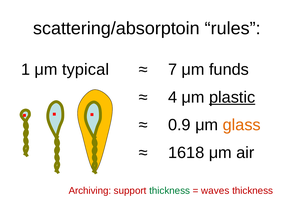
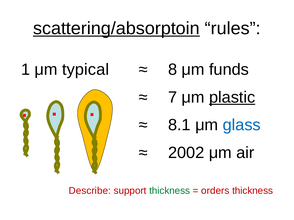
scattering/absorptoin underline: none -> present (116, 28)
7: 7 -> 8 (173, 70)
4: 4 -> 7 (173, 98)
0.9: 0.9 -> 8.1 (179, 125)
glass colour: orange -> blue (242, 125)
1618: 1618 -> 2002 (186, 153)
Archiving: Archiving -> Describe (90, 191)
waves: waves -> orders (215, 191)
